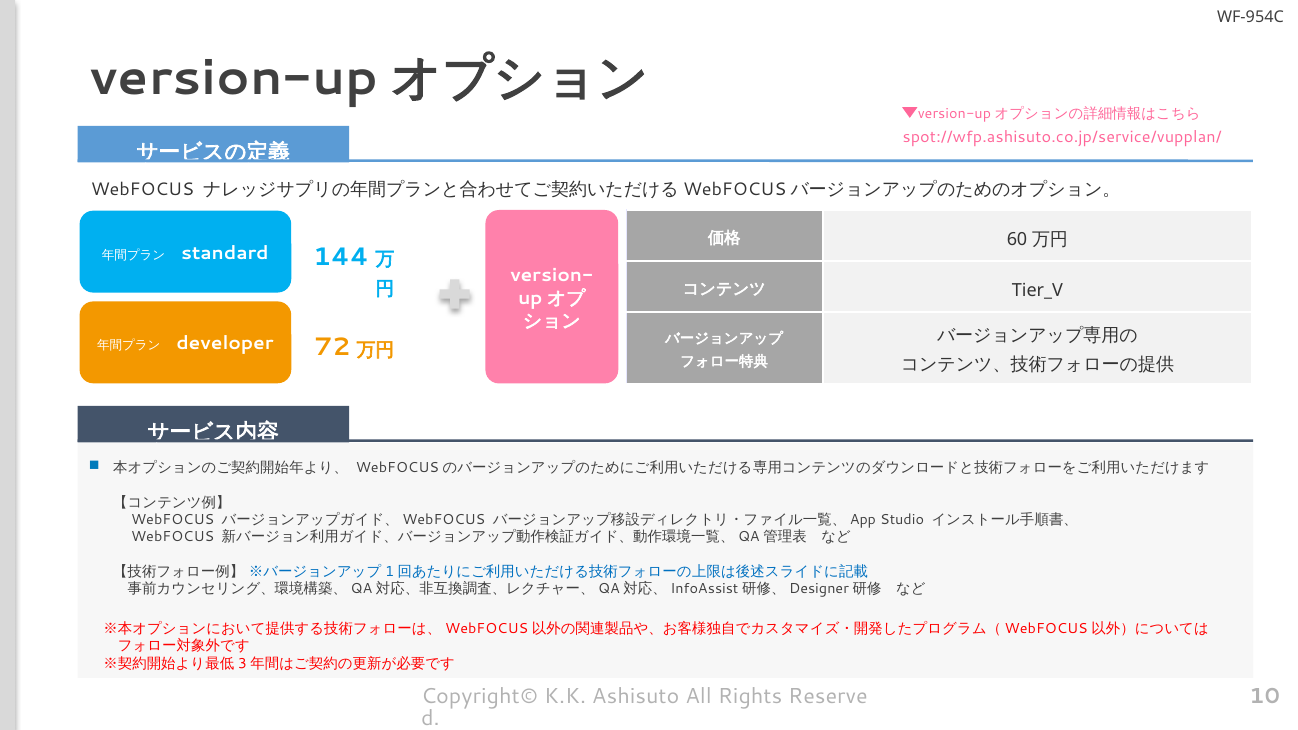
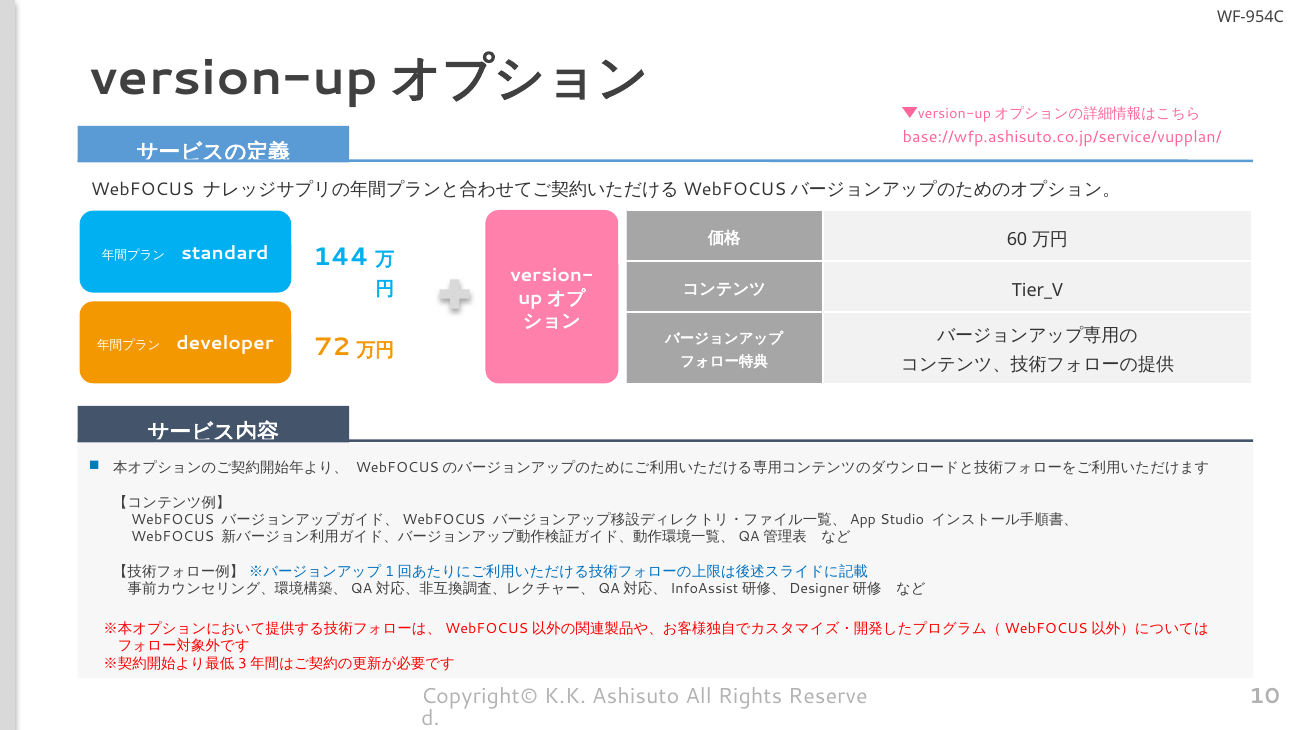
spot://wfp.ashisuto.co.jp/service/vupplan/: spot://wfp.ashisuto.co.jp/service/vupplan/ -> base://wfp.ashisuto.co.jp/service/vupplan/ (1062, 137)
